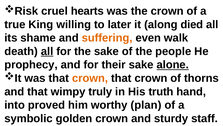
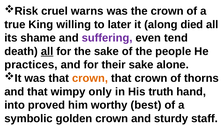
hearts: hearts -> warns (87, 11)
suffering colour: orange -> purple (107, 38)
walk: walk -> tend (176, 38)
prophecy: prophecy -> practices (31, 65)
alone underline: present -> none (173, 65)
truly: truly -> only (100, 91)
plan: plan -> best (146, 105)
